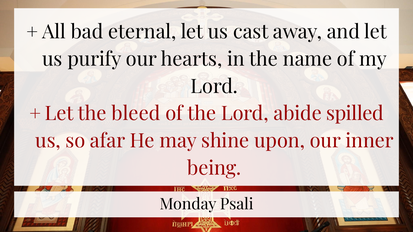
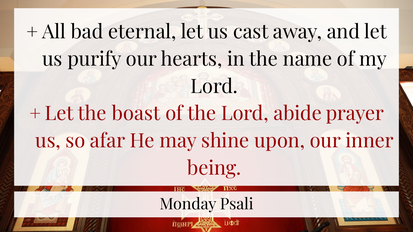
bleed: bleed -> boast (136, 114)
spilled: spilled -> prayer (355, 114)
